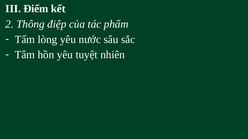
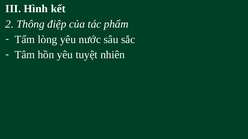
Điểm: Điểm -> Hình (36, 9)
